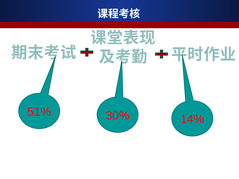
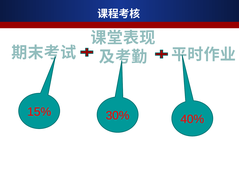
51%: 51% -> 15% (39, 112)
14%: 14% -> 40% (192, 119)
